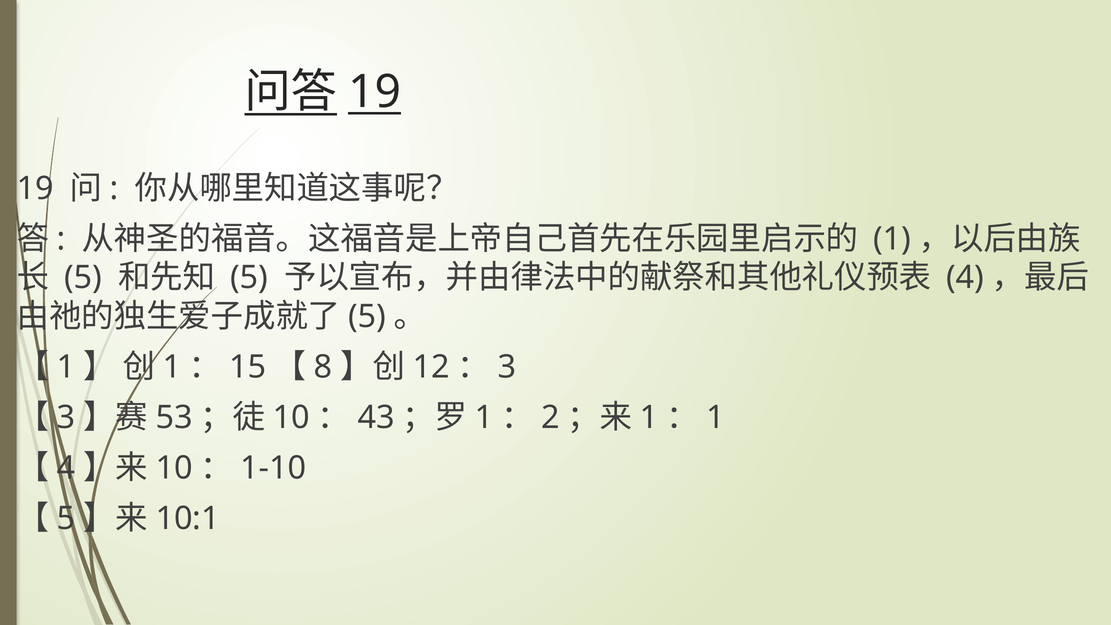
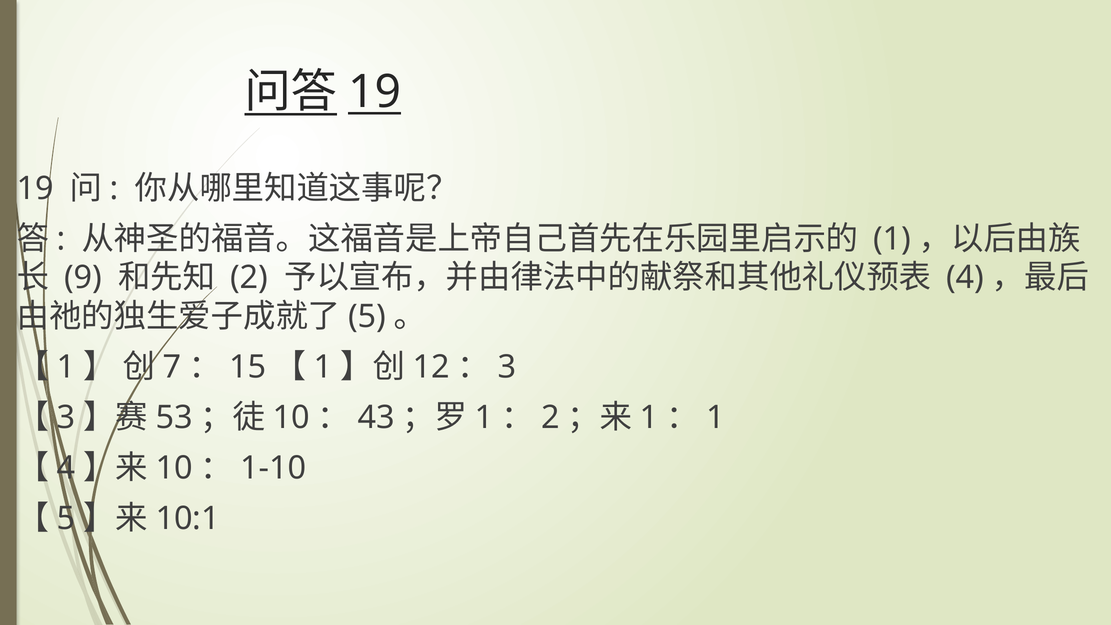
5: 5 -> 9 (83, 278)
5: 5 -> 2 (249, 278)
1: 1 -> 7 (172, 367)
8: 8 -> 1 (323, 367)
